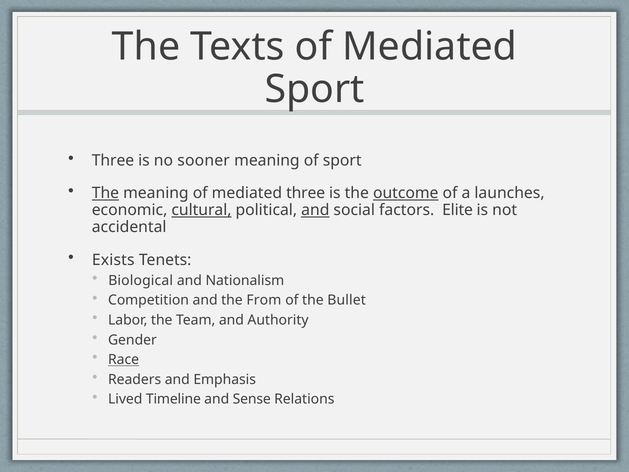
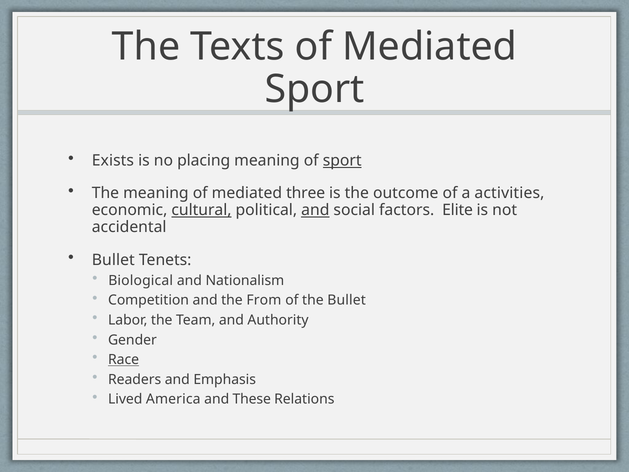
Three: Three -> Exists (113, 160)
sooner: sooner -> placing (204, 160)
sport underline: none -> present (342, 160)
The underline: present -> none (105, 193)
outcome underline: present -> none (406, 193)
launches: launches -> activities (509, 193)
Exists: Exists -> Bullet (113, 260)
Timeline: Timeline -> America (173, 399)
Sense: Sense -> These (252, 399)
